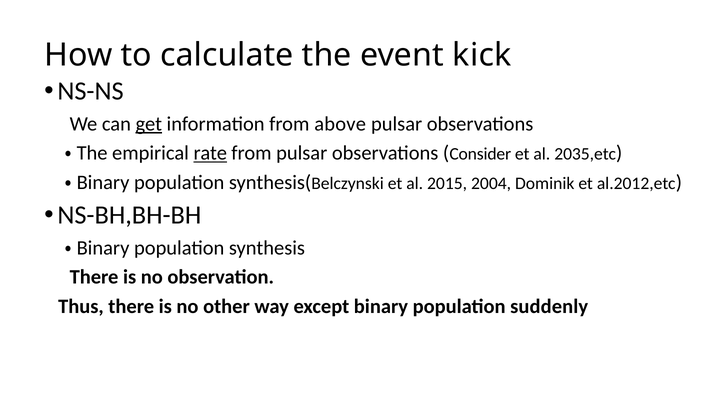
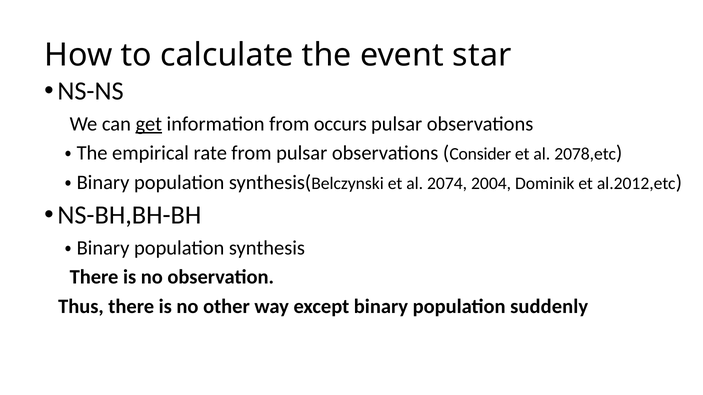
kick: kick -> star (482, 55)
above: above -> occurs (340, 124)
rate underline: present -> none (210, 153)
2035,etc: 2035,etc -> 2078,etc (585, 154)
2015: 2015 -> 2074 (447, 184)
